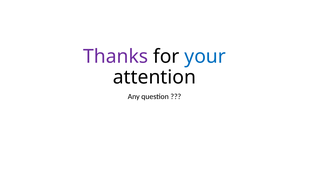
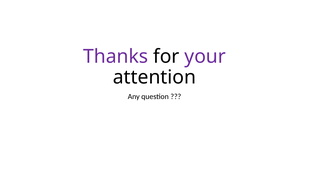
your colour: blue -> purple (205, 56)
